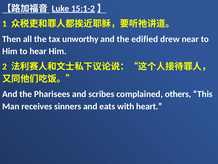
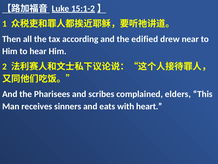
unworthy: unworthy -> according (80, 39)
others: others -> elders (178, 94)
